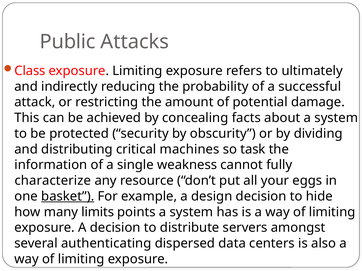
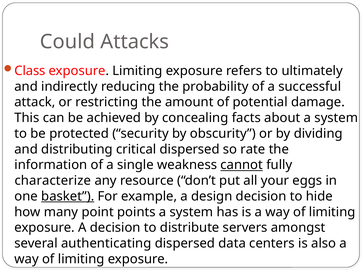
Public: Public -> Could (67, 42)
critical machines: machines -> dispersed (190, 149)
task: task -> rate (253, 149)
cannot underline: none -> present (242, 165)
limits: limits -> point (98, 212)
